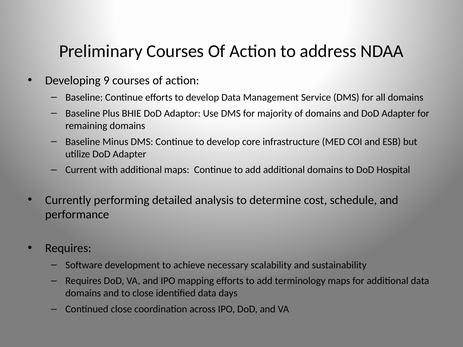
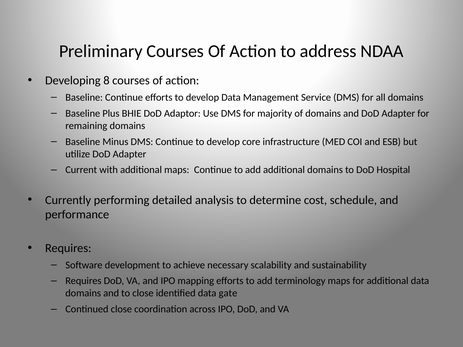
9: 9 -> 8 (106, 81)
days: days -> gate (228, 293)
